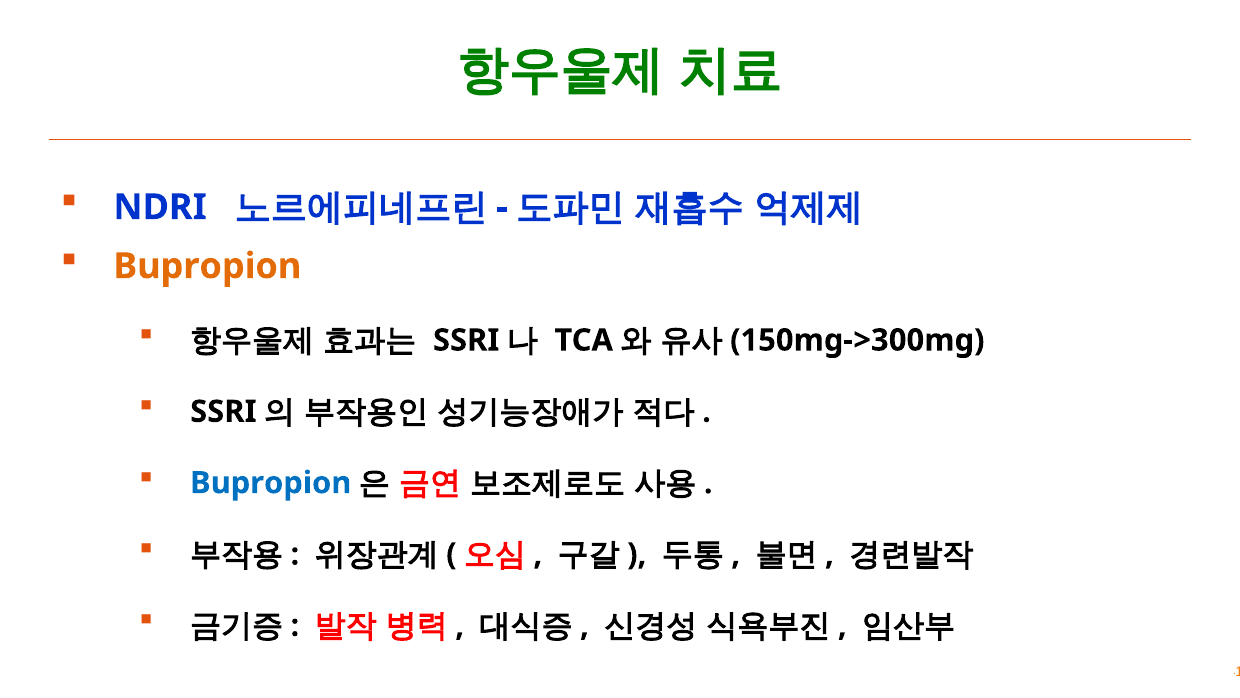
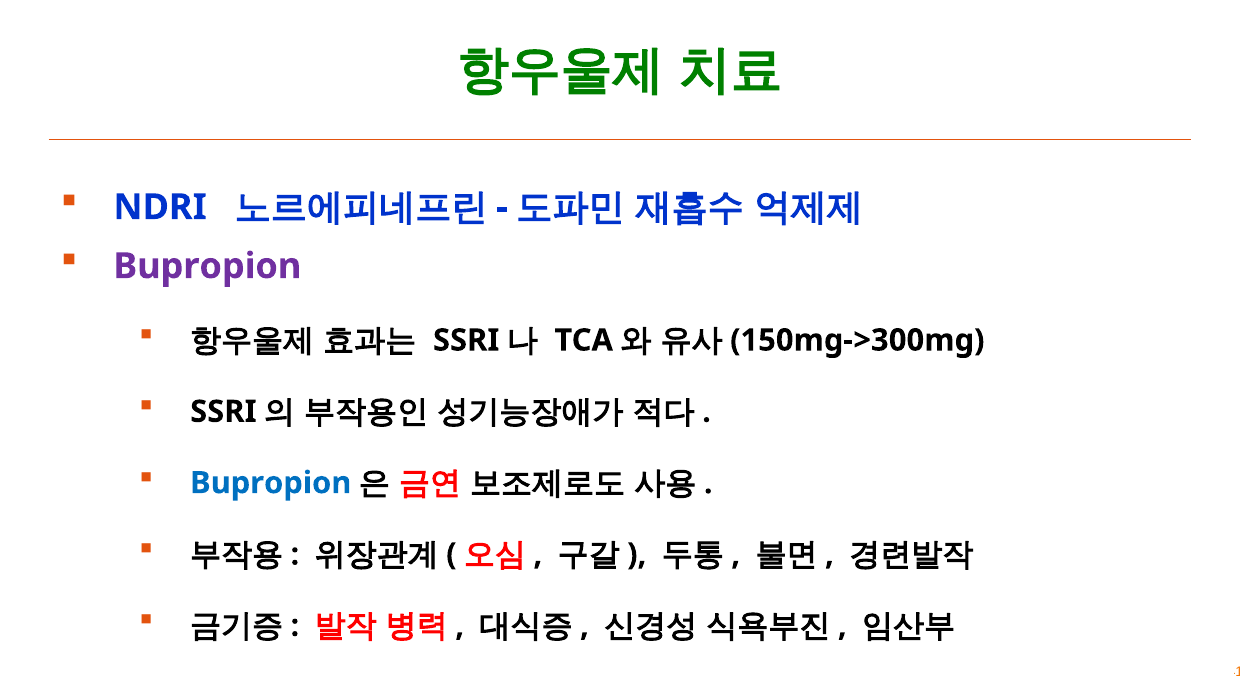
Bupropion colour: orange -> purple (207, 266)
